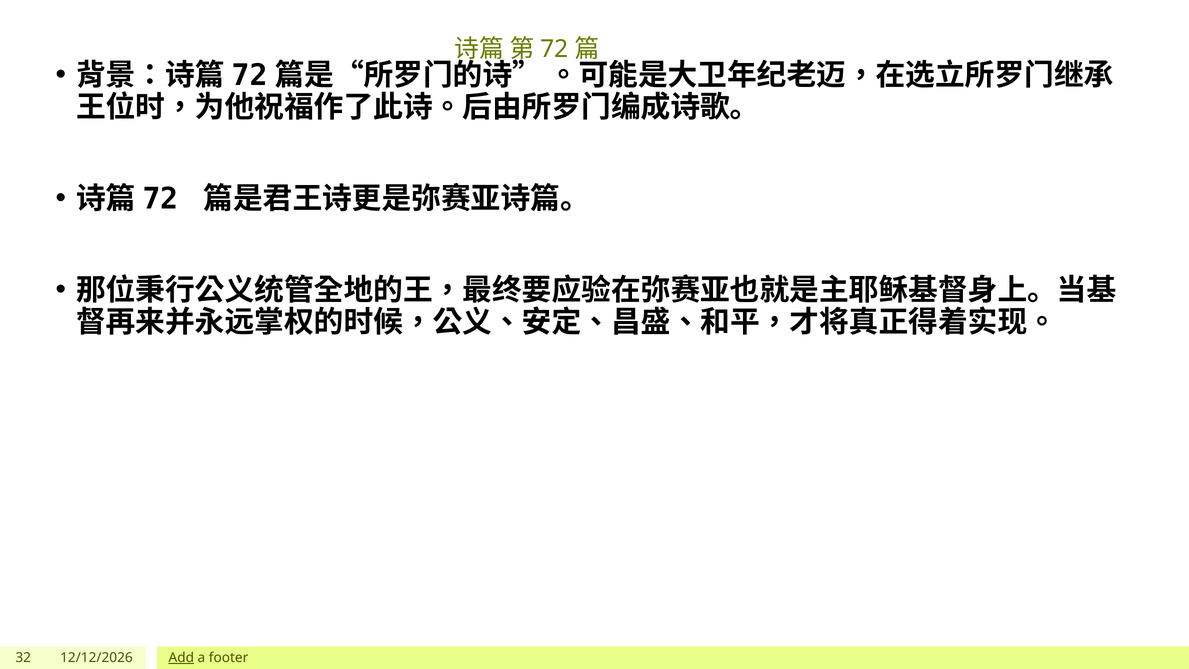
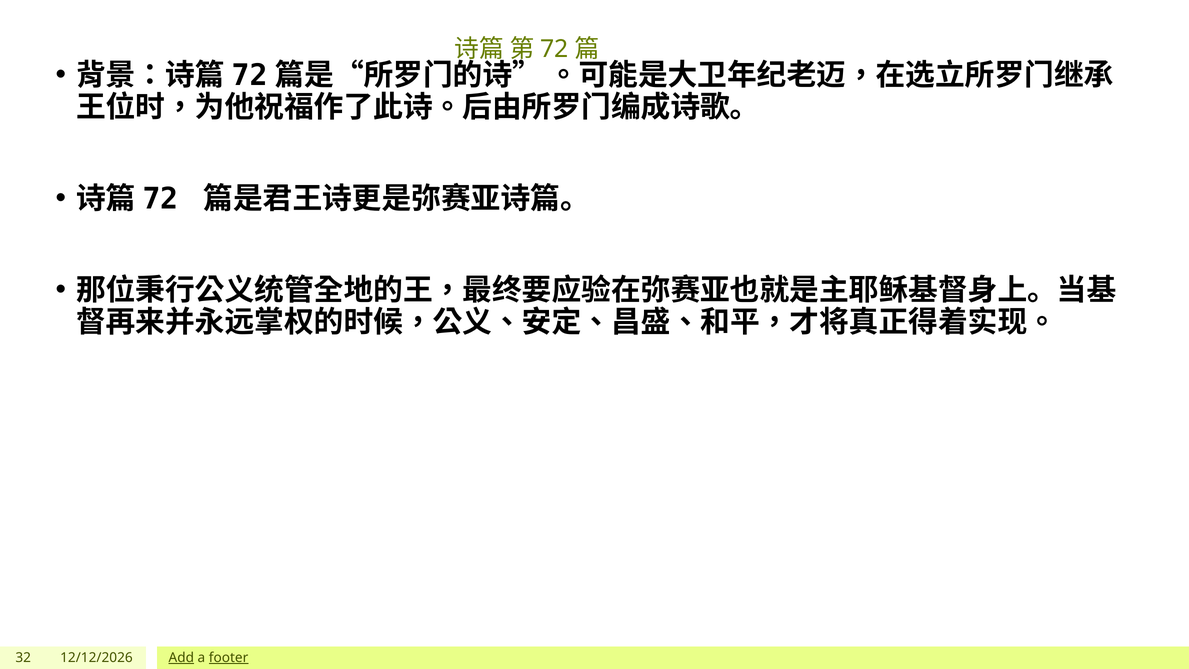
footer underline: none -> present (229, 657)
